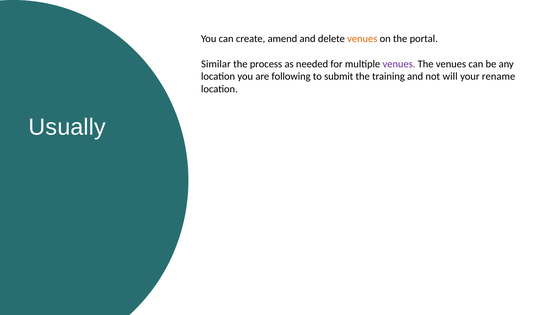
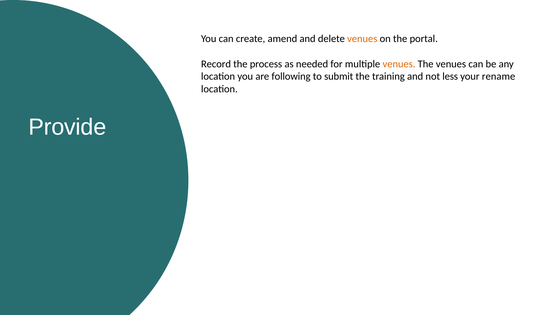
Similar: Similar -> Record (216, 64)
venues colour: purple -> orange (399, 64)
will: will -> less (450, 76)
Usually: Usually -> Provide (67, 127)
